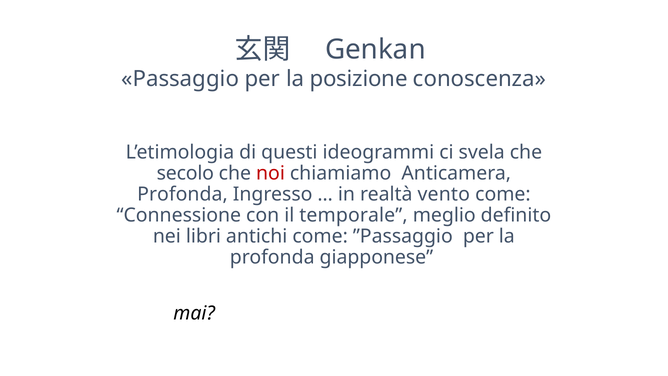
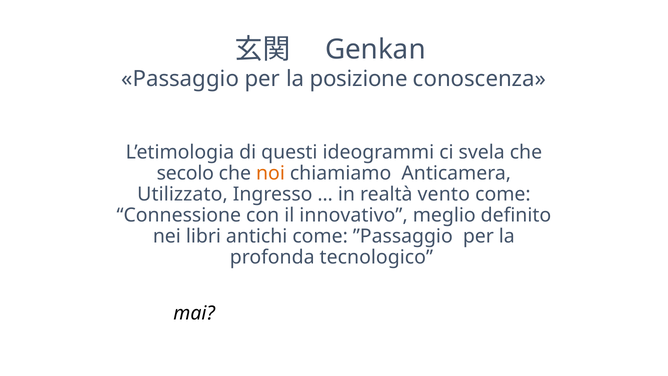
noi colour: red -> orange (270, 173)
Profonda: Profonda -> Utilizzato (182, 194)
temporale: temporale -> innovativo (354, 215)
giapponese: giapponese -> tecnologico (376, 257)
